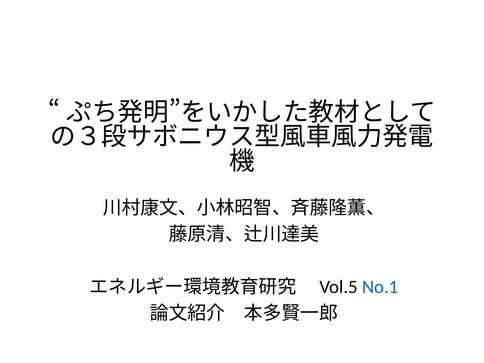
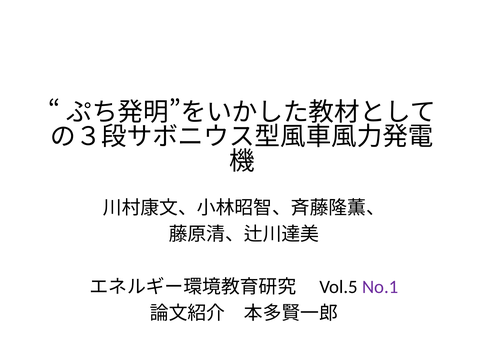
No.1 colour: blue -> purple (380, 287)
